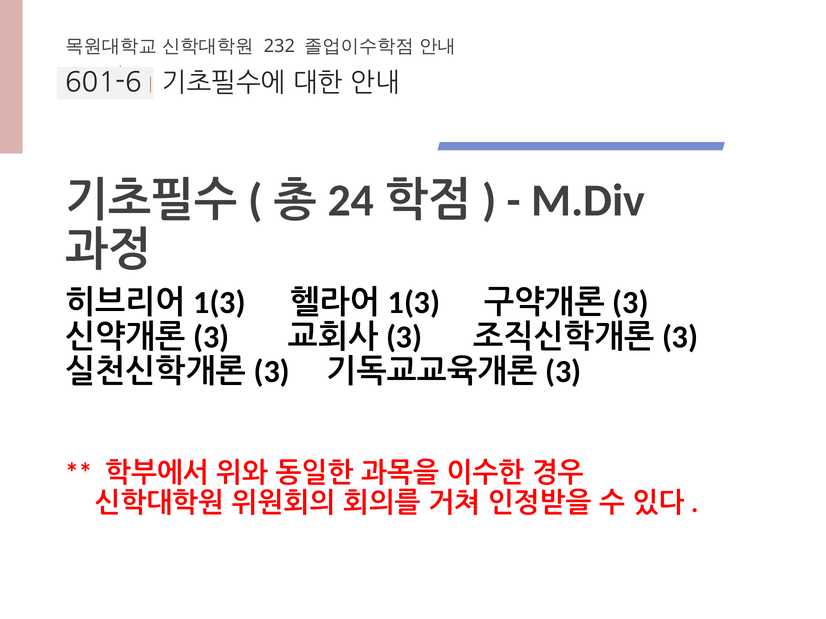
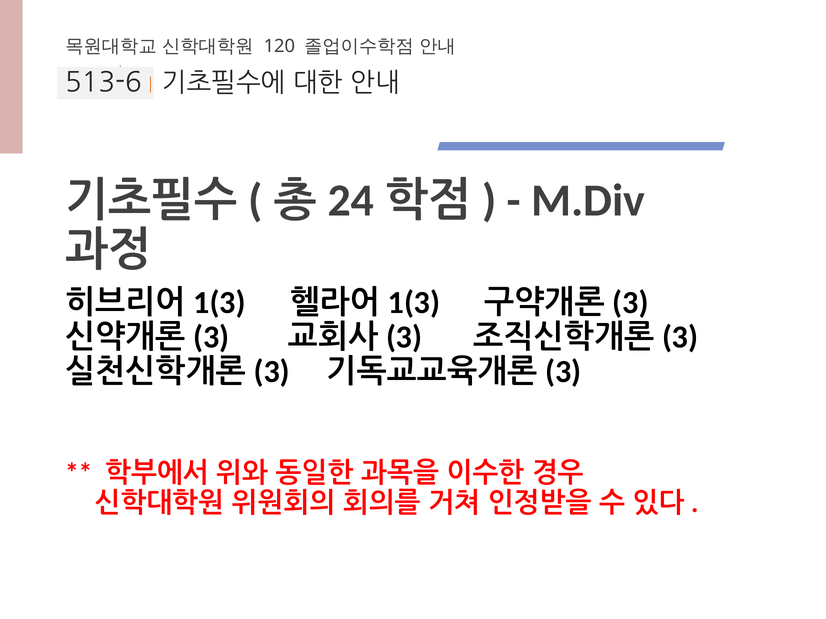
232: 232 -> 120 (279, 46)
601-6: 601-6 -> 513-6 (104, 83)
